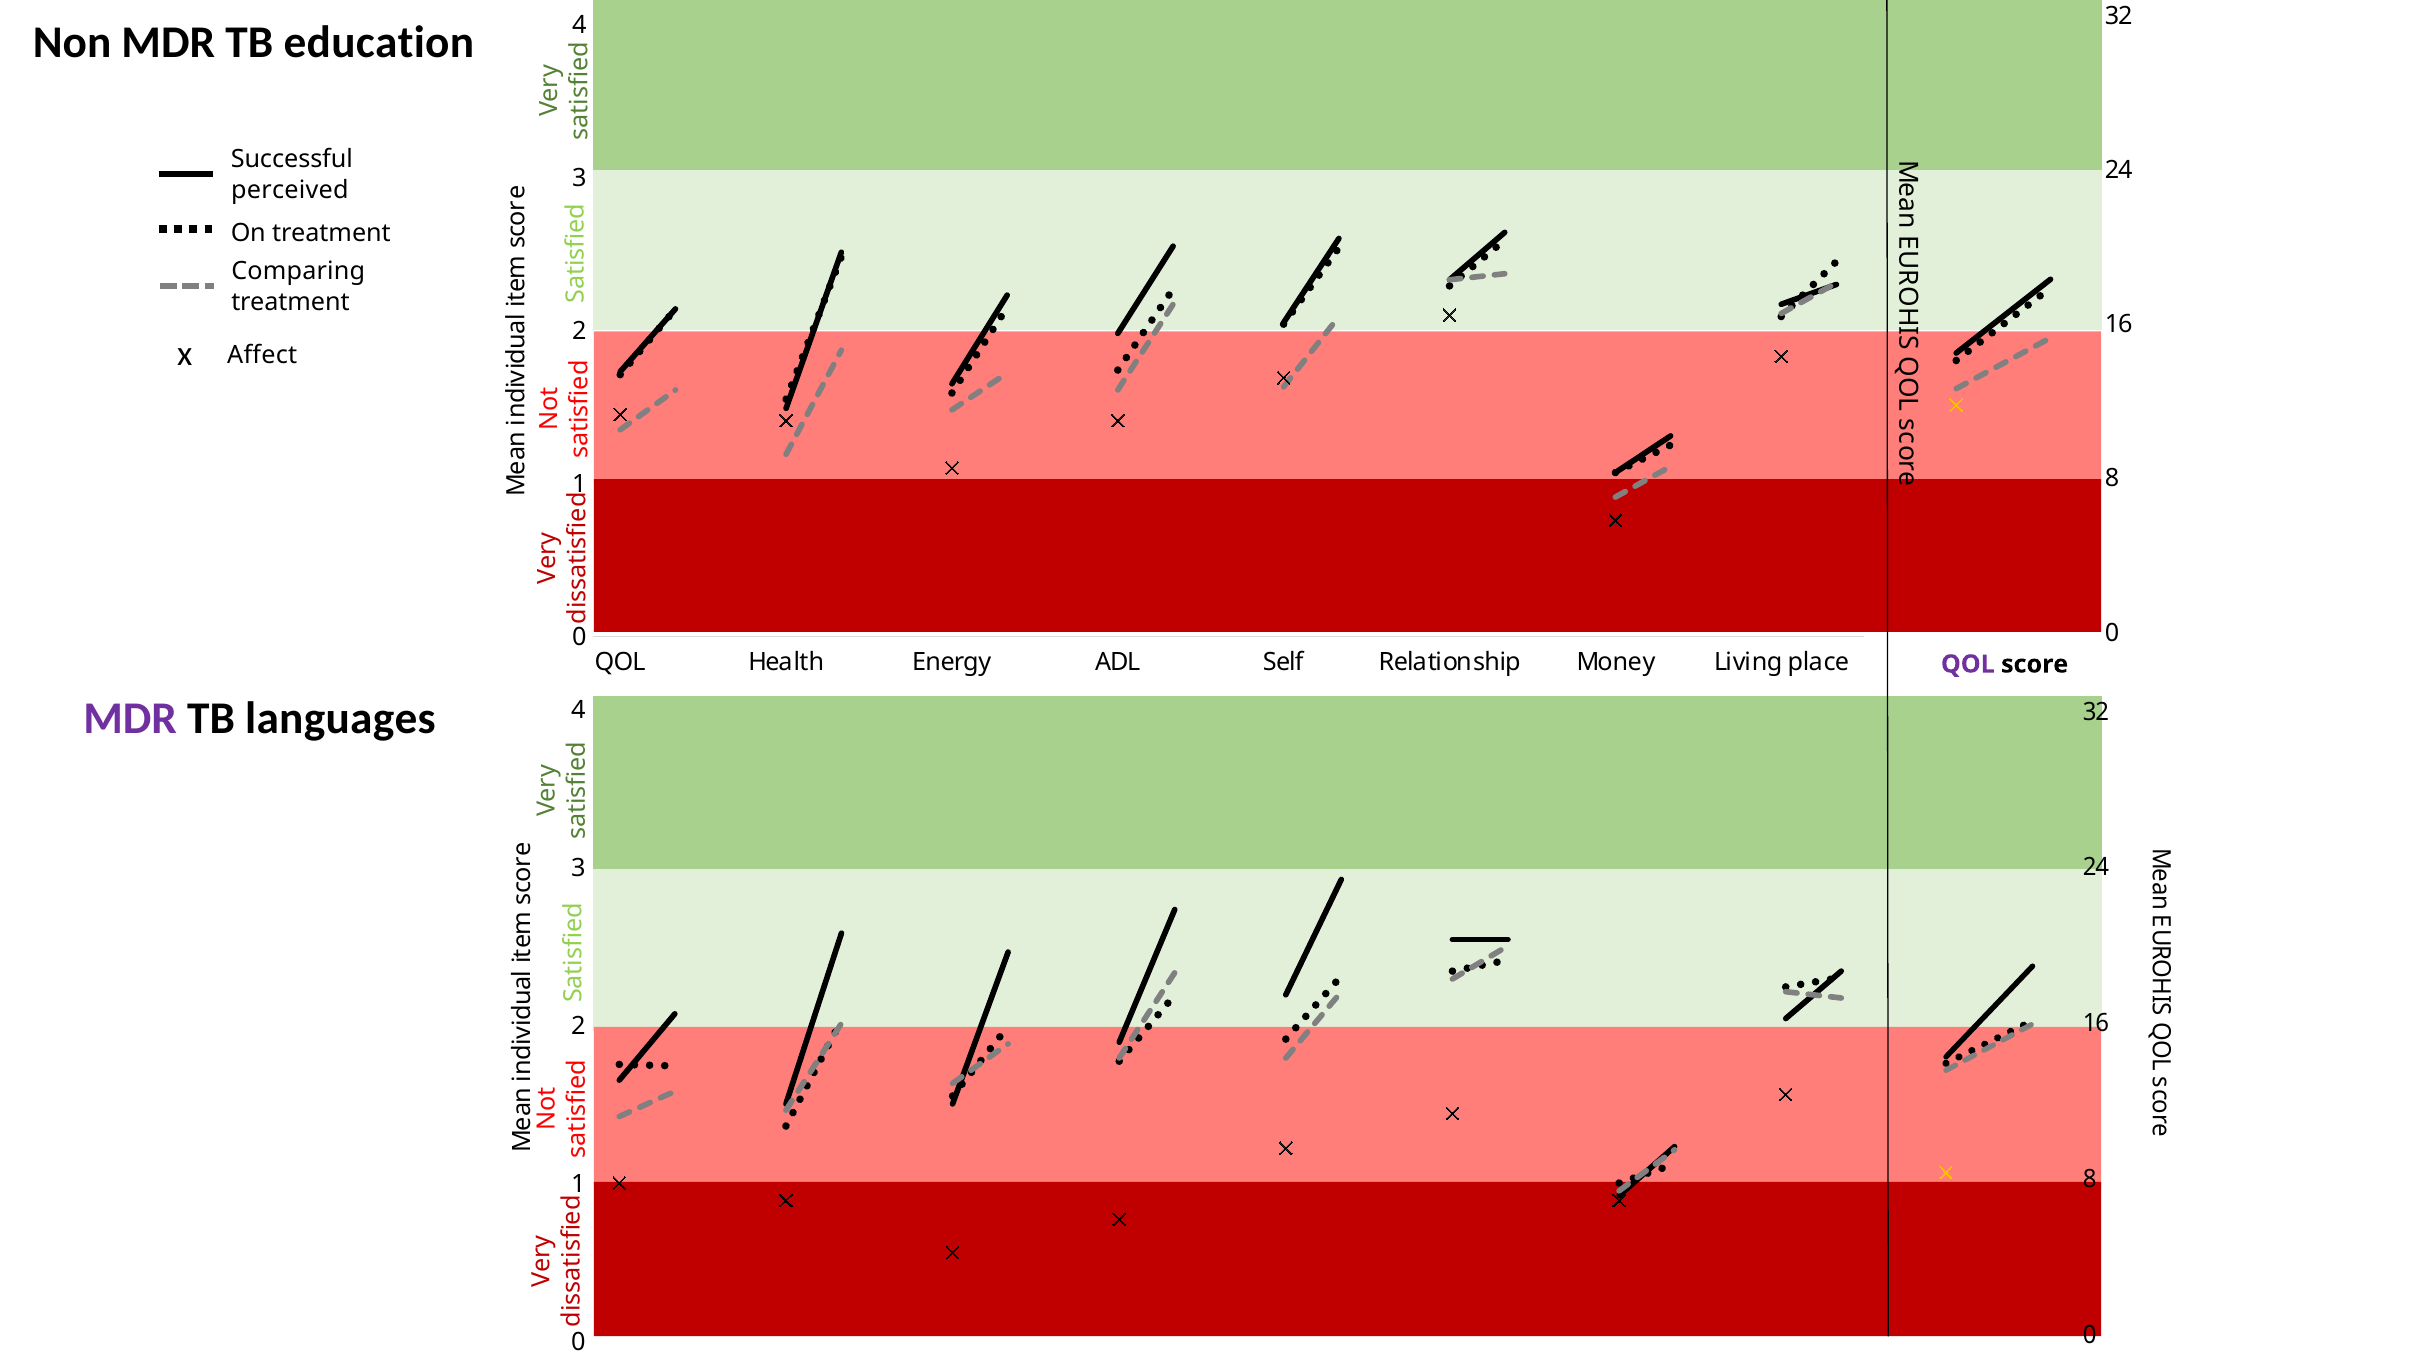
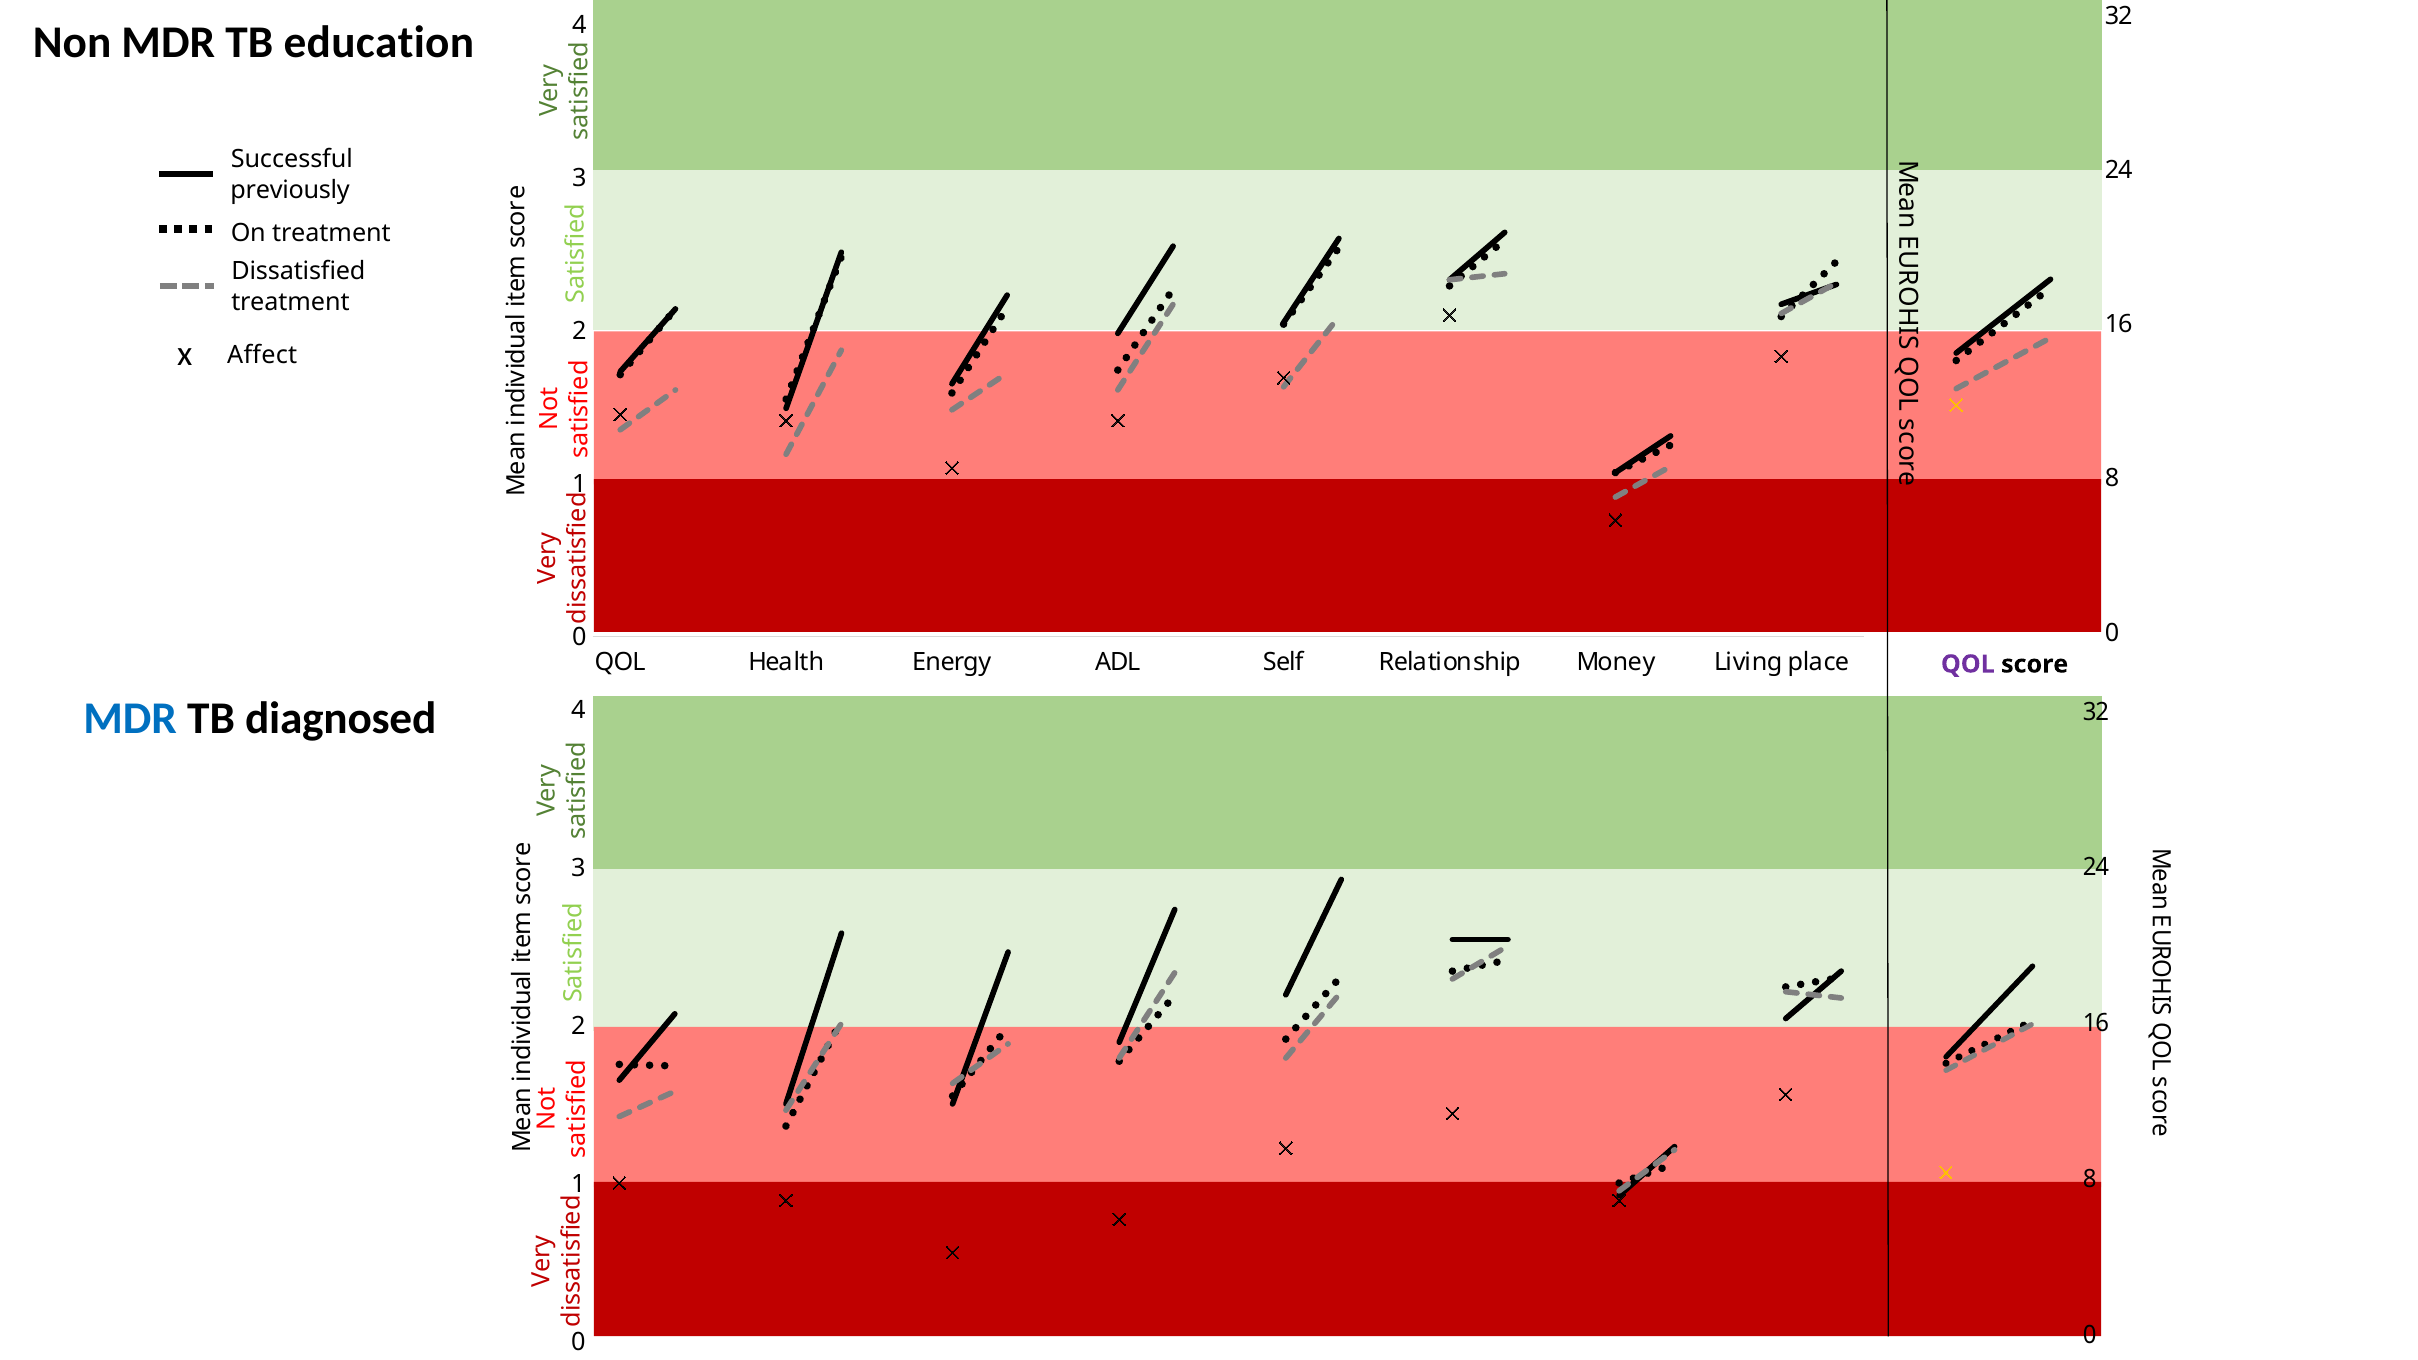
perceived: perceived -> previously (290, 190)
Comparing: Comparing -> Dissatisfied (298, 271)
MDR colour: purple -> blue (130, 718)
languages: languages -> diagnosed (341, 718)
